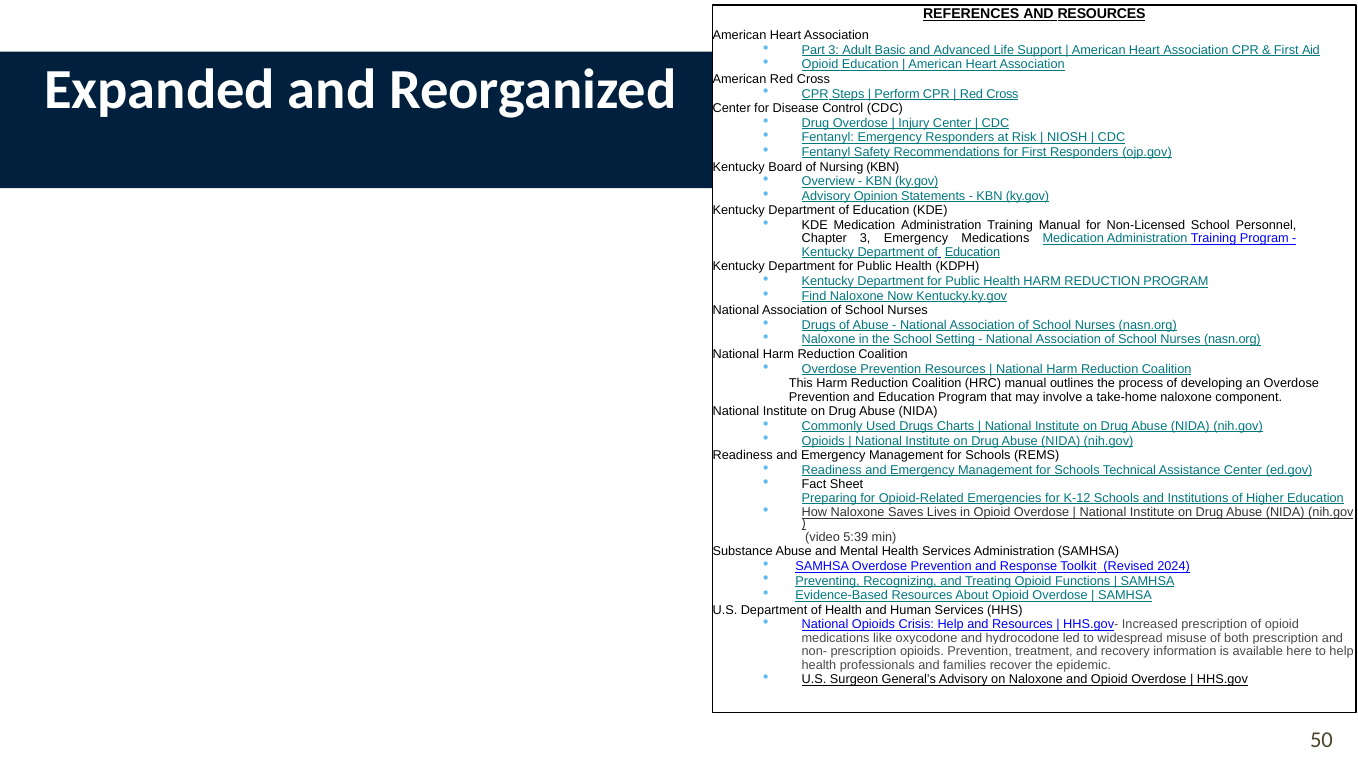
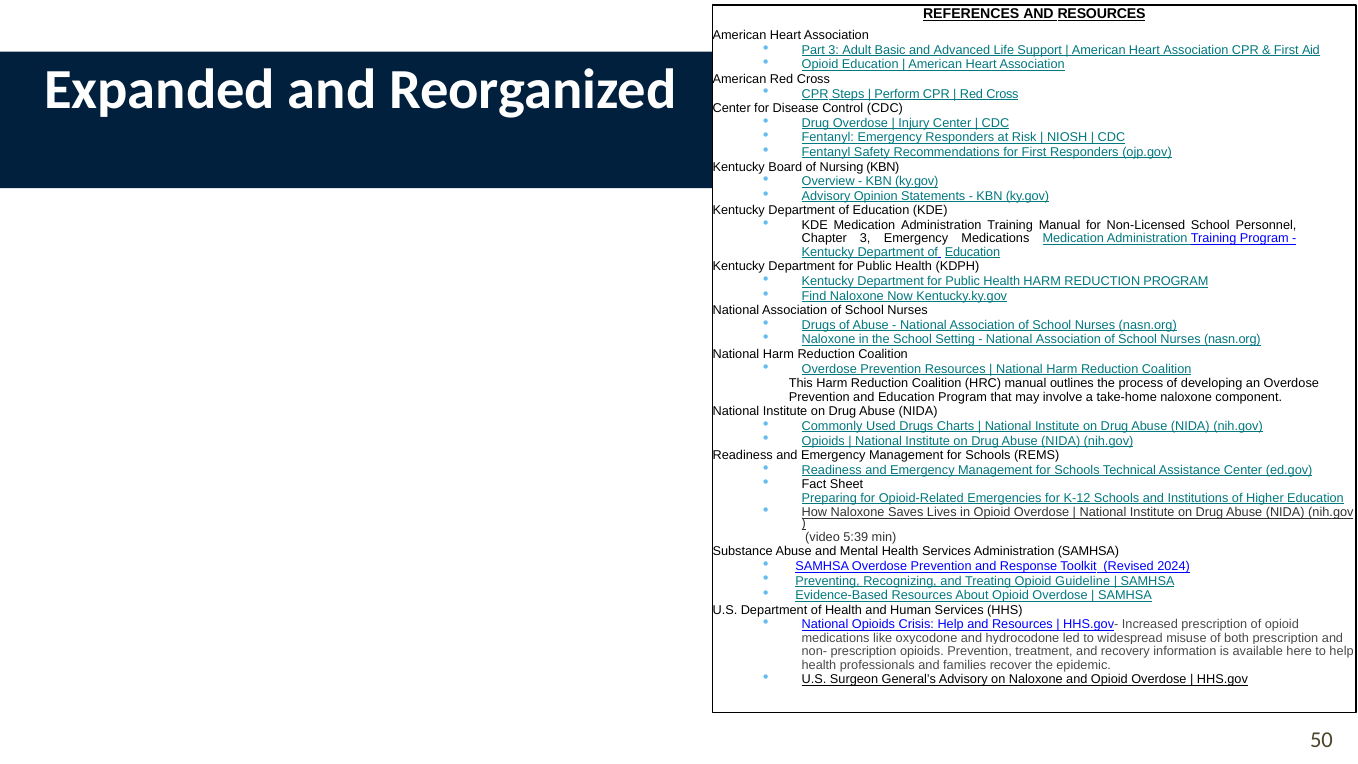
Functions: Functions -> Guideline (1083, 581)
